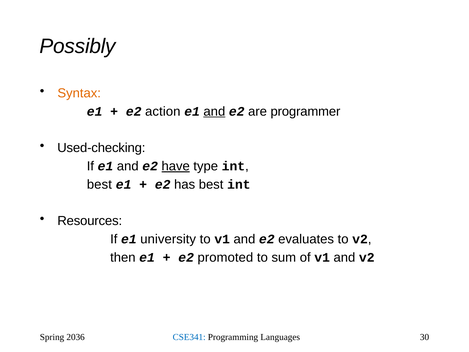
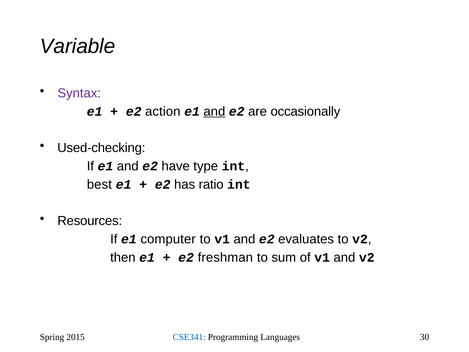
Possibly: Possibly -> Variable (78, 46)
Syntax colour: orange -> purple (79, 93)
programmer: programmer -> occasionally (305, 111)
have underline: present -> none (176, 166)
has best: best -> ratio (211, 184)
university: university -> computer (168, 239)
promoted: promoted -> freshman (225, 257)
2036: 2036 -> 2015 (76, 337)
